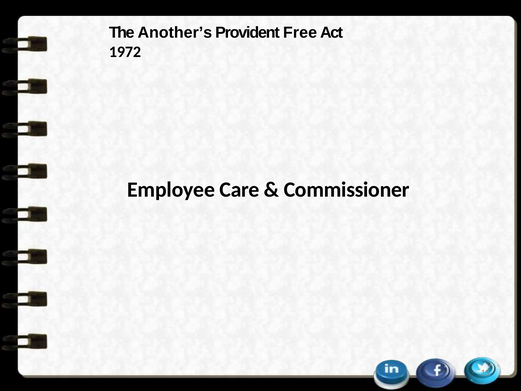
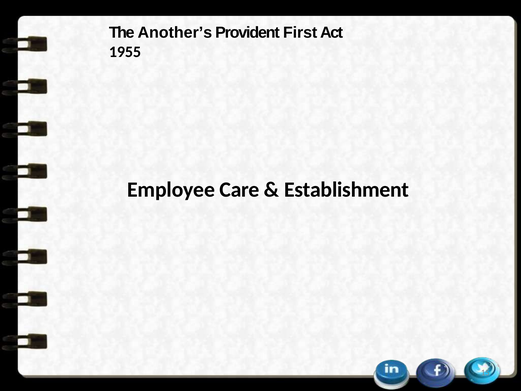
Free: Free -> First (300, 33)
1972: 1972 -> 1955 (125, 52)
Commissioner: Commissioner -> Establishment (347, 189)
